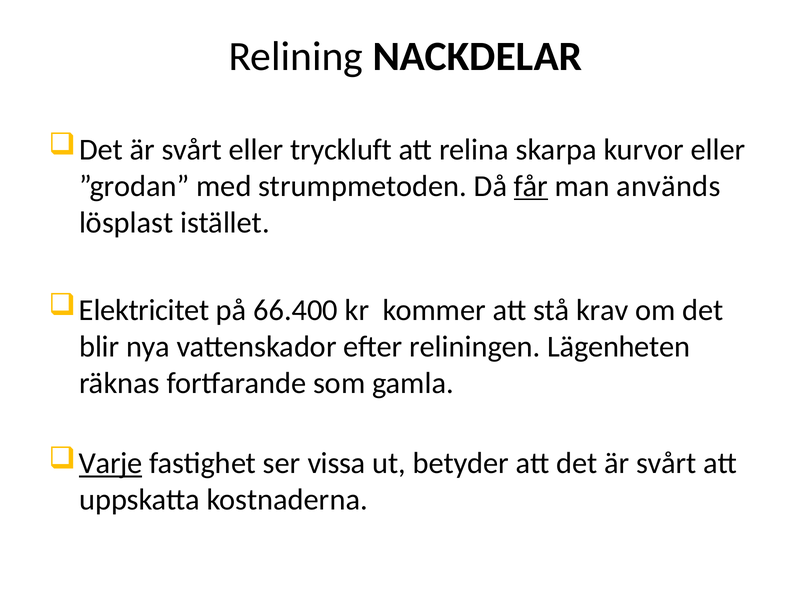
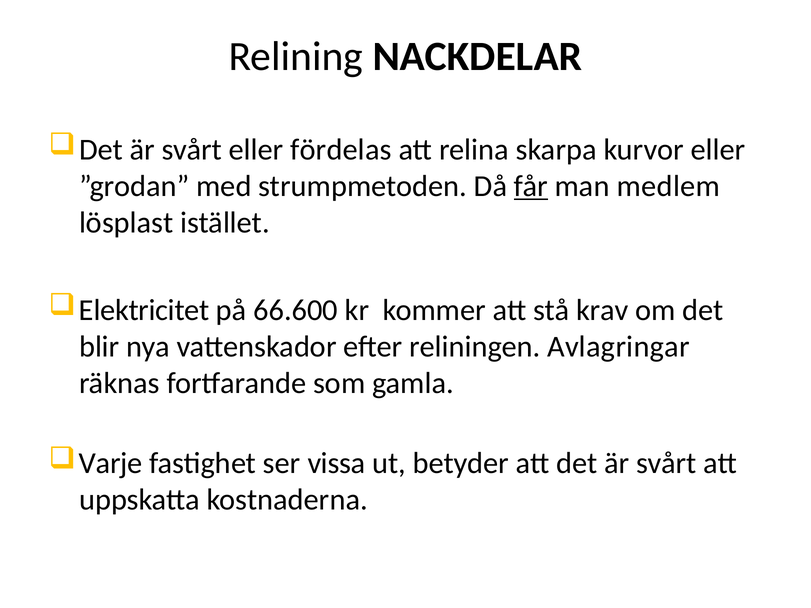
tryckluft: tryckluft -> fördelas (341, 150)
används: används -> medlem (668, 186)
66.400: 66.400 -> 66.600 (296, 310)
Lägenheten: Lägenheten -> Avlagringar (618, 347)
Varje underline: present -> none (111, 464)
